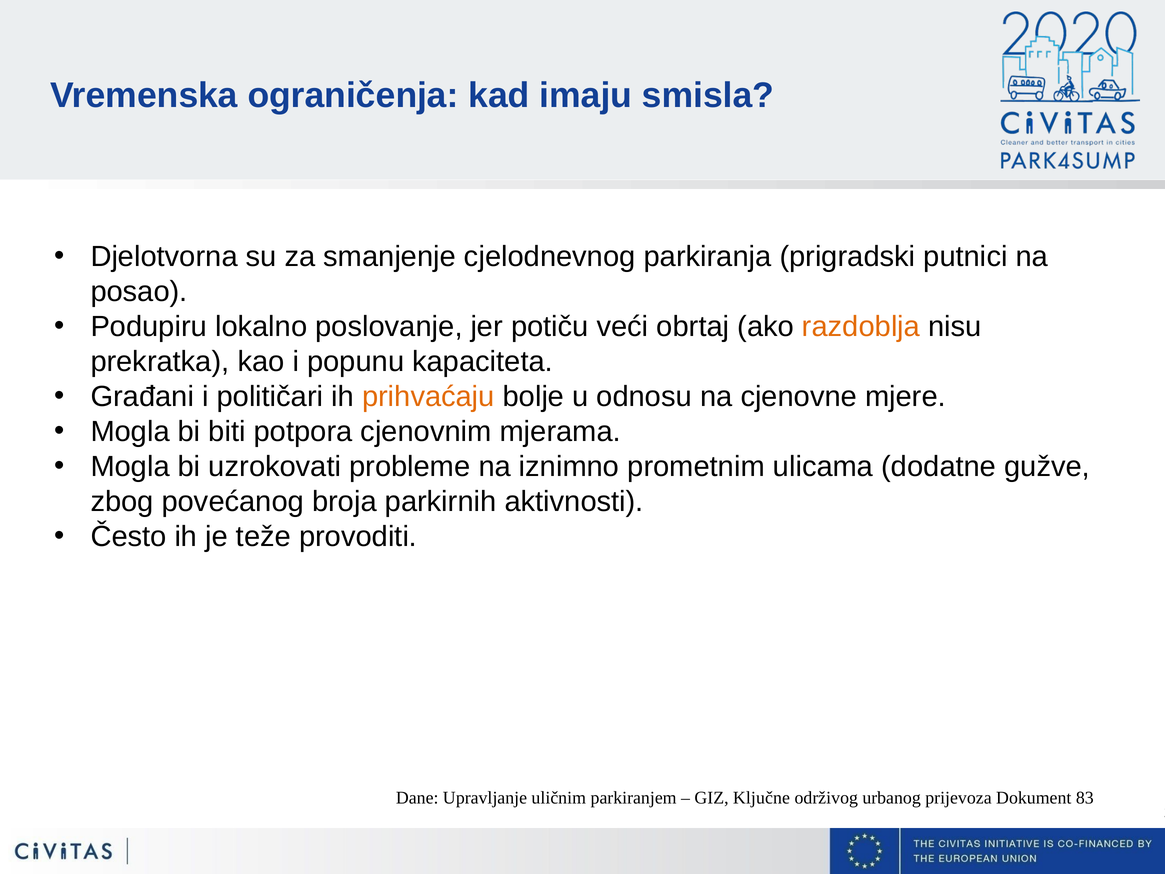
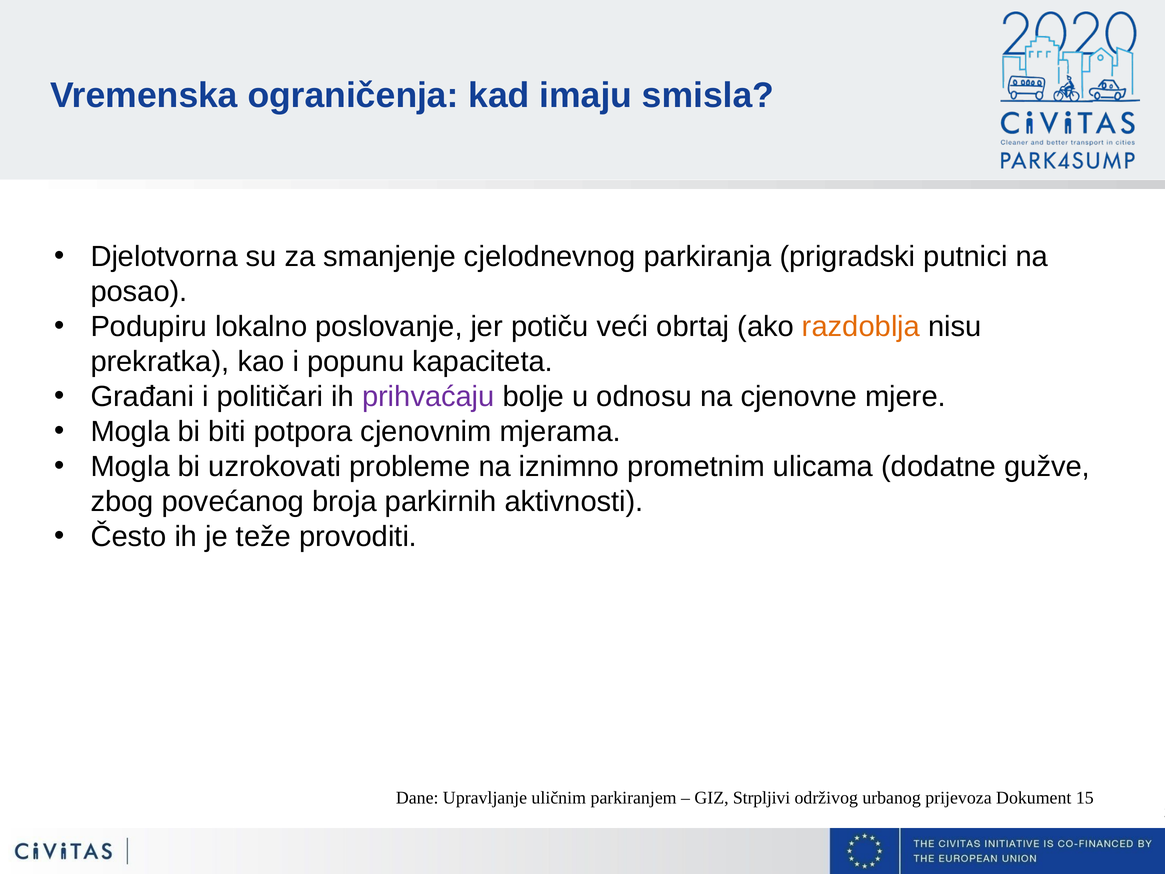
prihvaćaju colour: orange -> purple (428, 397)
Ključne: Ključne -> Strpljivi (762, 798)
83: 83 -> 15 (1085, 798)
